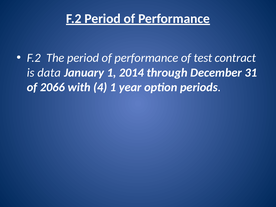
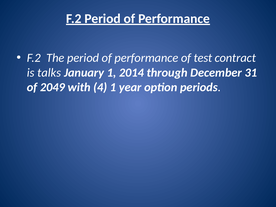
data: data -> talks (49, 73)
2066: 2066 -> 2049 (52, 87)
